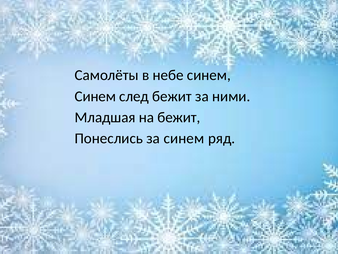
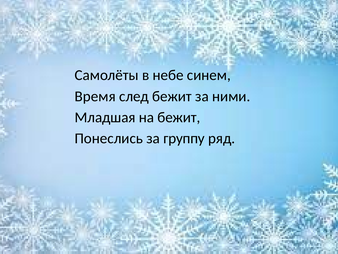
Синем: Синем -> Время (95, 96)
за синем: синем -> группу (184, 138)
